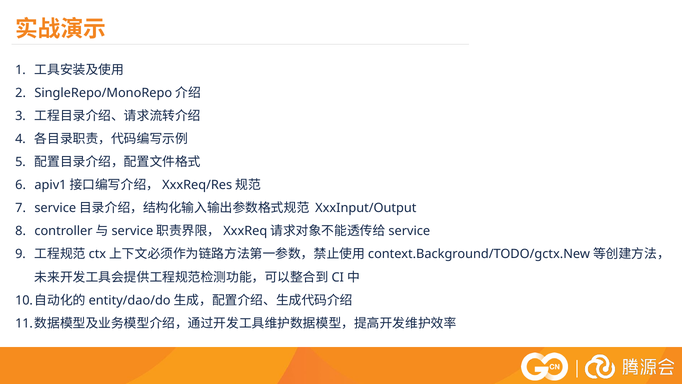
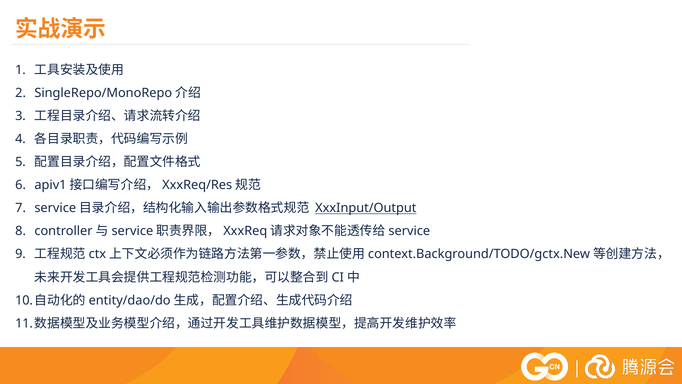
XxxInput/Output underline: none -> present (366, 208)
